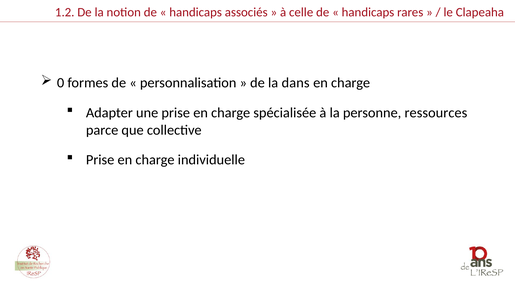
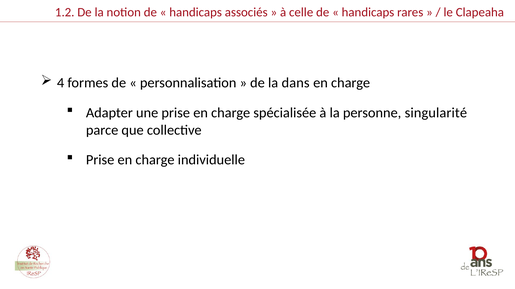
0: 0 -> 4 (61, 83)
ressources: ressources -> singularité (436, 113)
